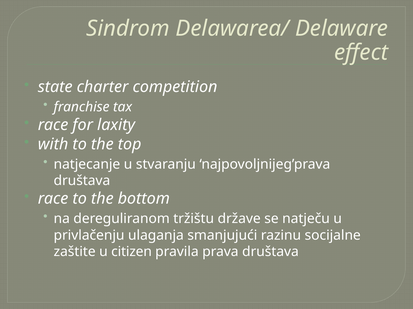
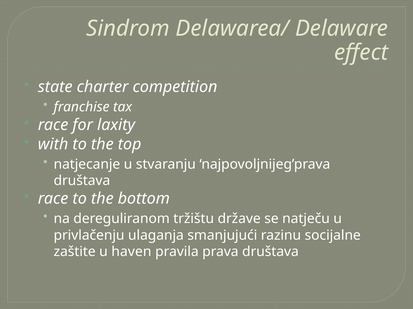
citizen: citizen -> haven (131, 252)
